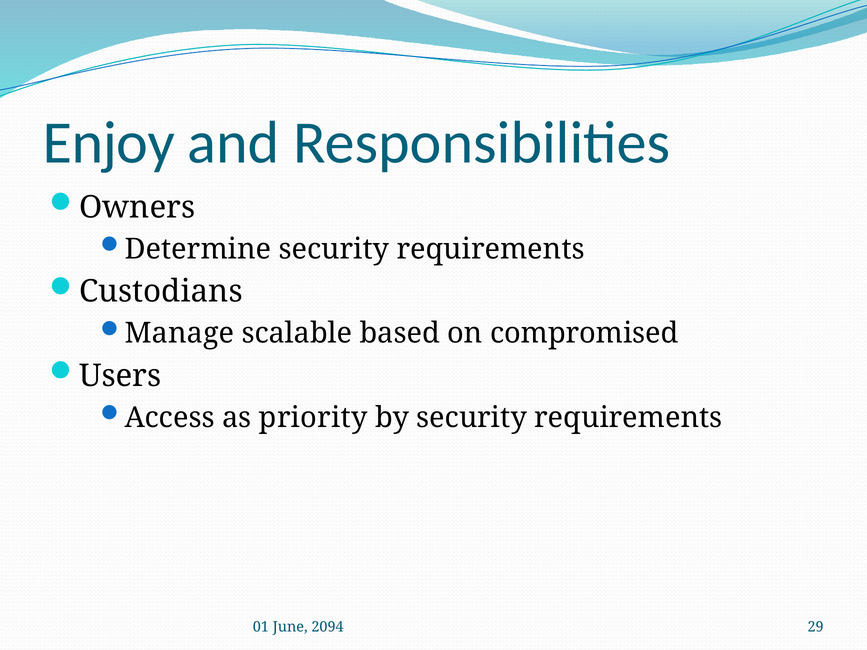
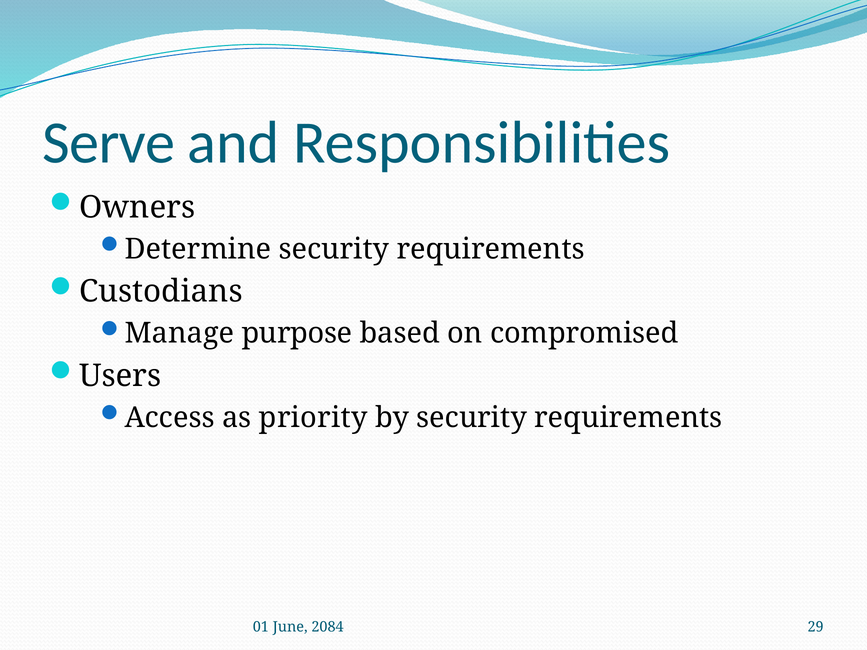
Enjoy: Enjoy -> Serve (109, 143)
scalable: scalable -> purpose (297, 333)
2094: 2094 -> 2084 (328, 627)
